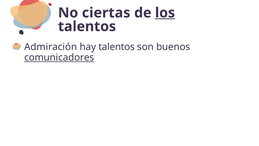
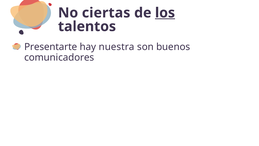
Admiración: Admiración -> Presentarte (51, 47)
hay talentos: talentos -> nuestra (117, 47)
comunicadores underline: present -> none (59, 57)
